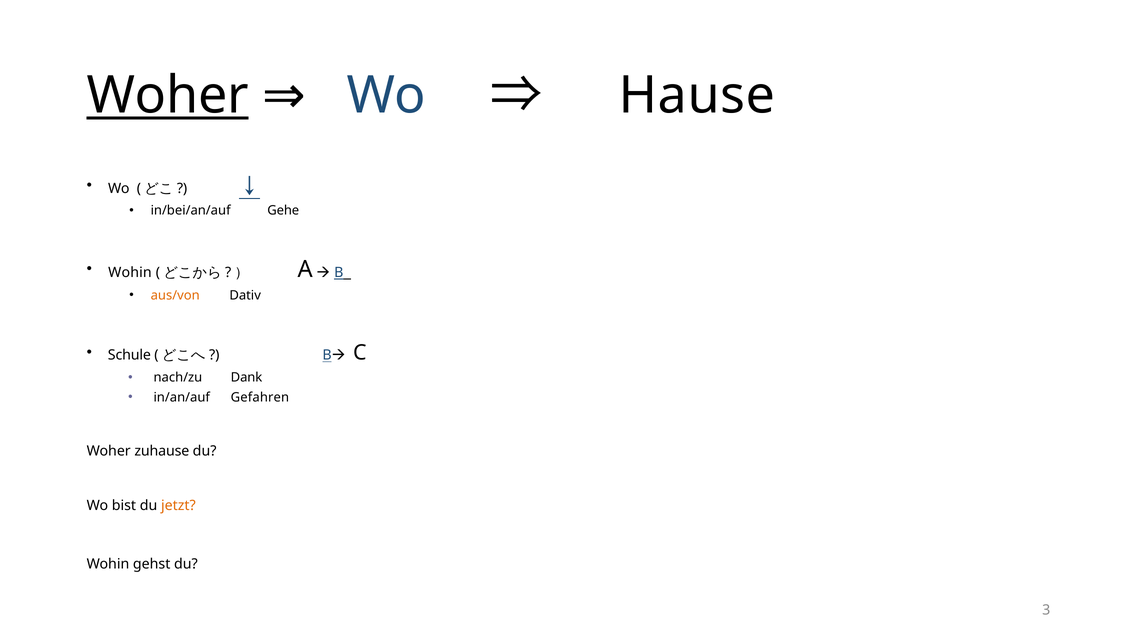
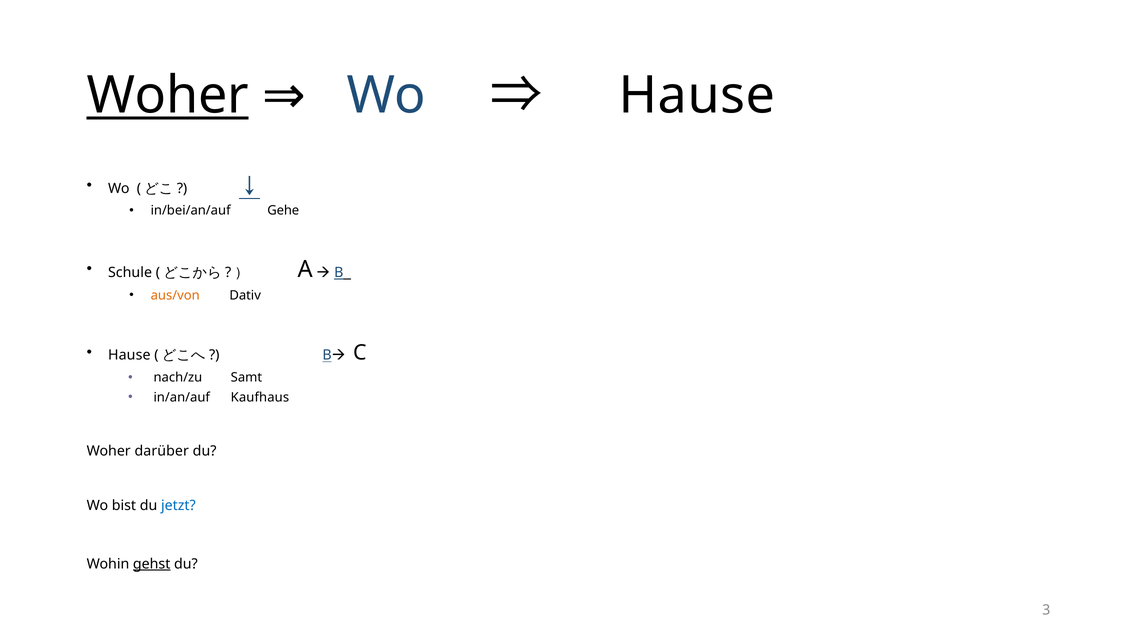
Wohin: Wohin -> Schule (130, 272)
Schule: Schule -> Hause (129, 355)
Dank: Dank -> Samt (246, 377)
Gefahren: Gefahren -> Kaufhaus (260, 397)
zuhause: zuhause -> darüber (162, 451)
jetzt colour: orange -> blue (178, 505)
gehst underline: none -> present (152, 564)
